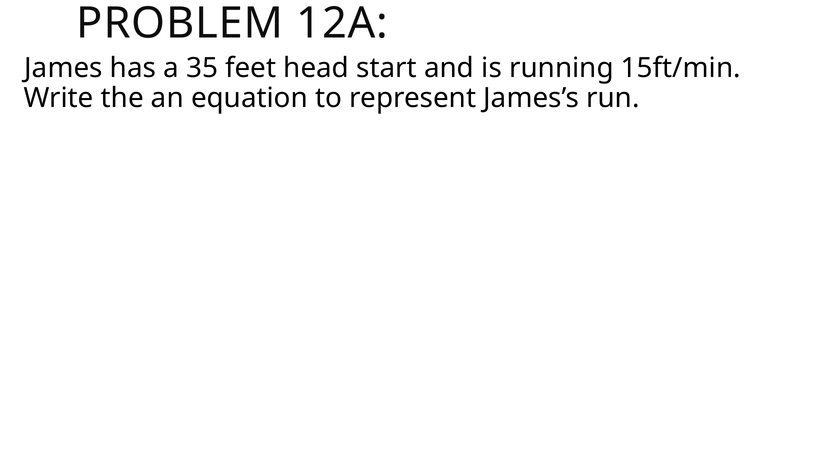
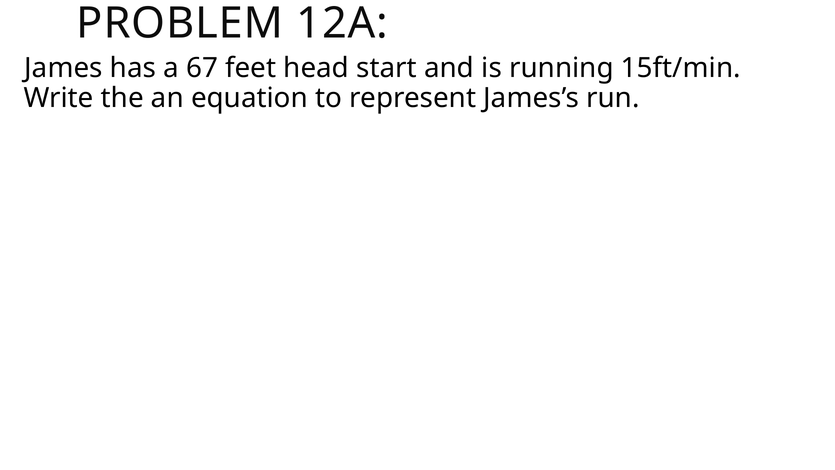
35: 35 -> 67 (202, 68)
